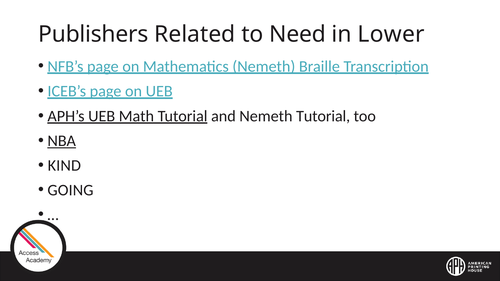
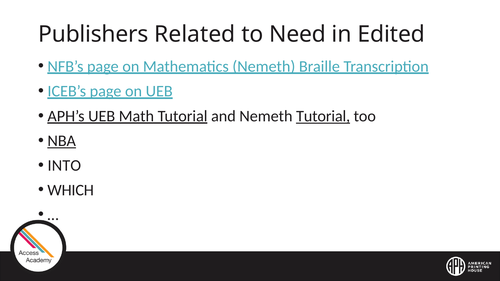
Lower: Lower -> Edited (391, 34)
Tutorial underline: none -> present (323, 116)
KIND: KIND -> INTO (64, 166)
GOING: GOING -> WHICH (71, 190)
